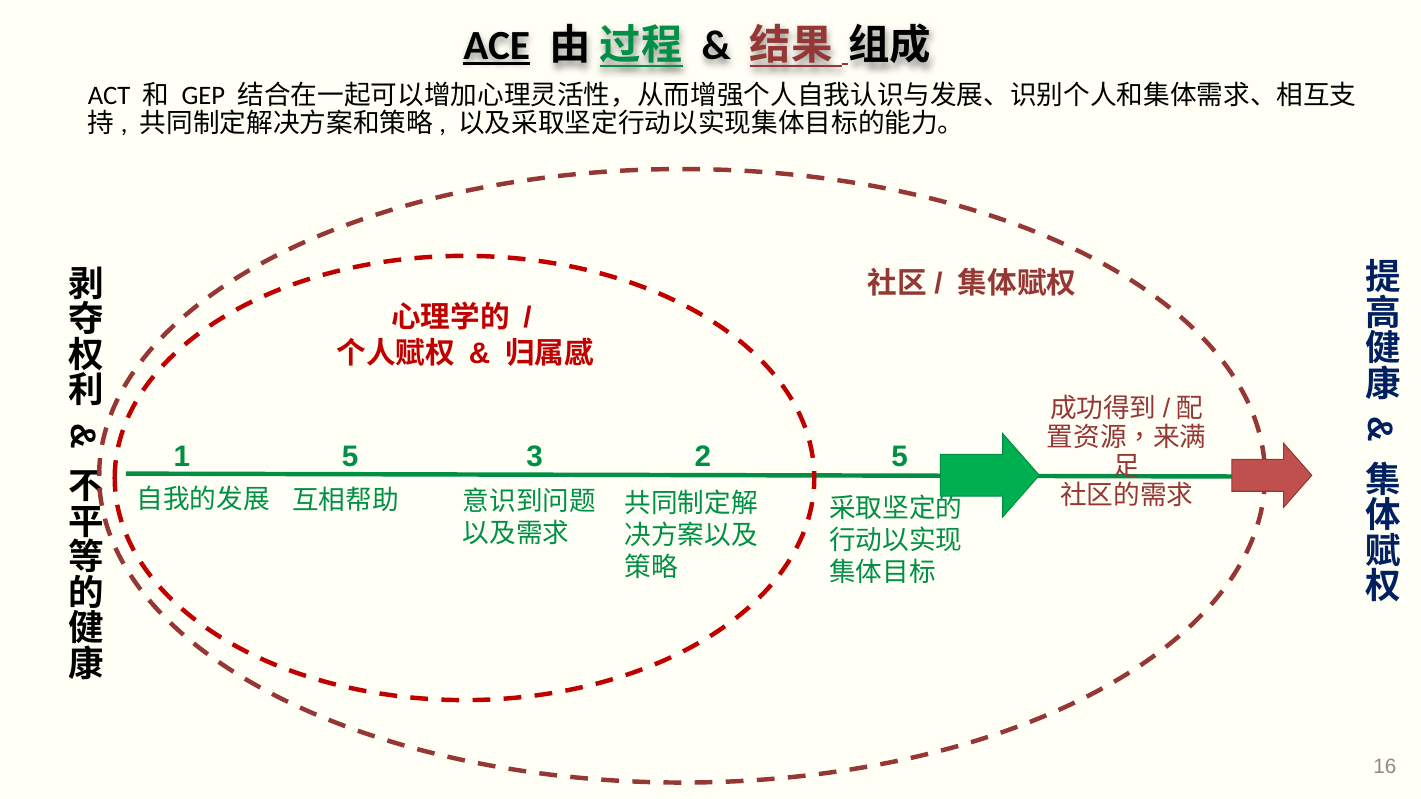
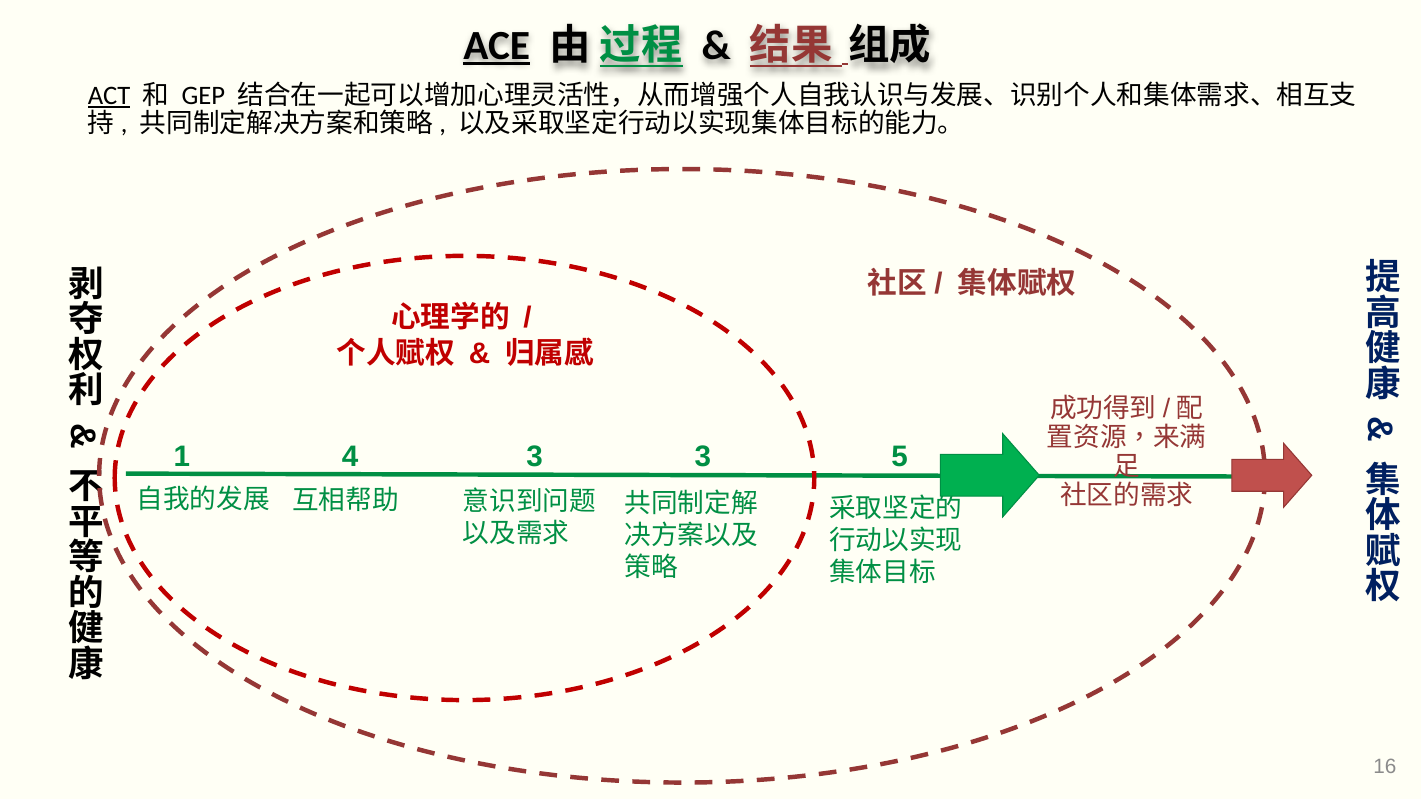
ACT underline: none -> present (109, 95)
1 5: 5 -> 4 (350, 457)
3 2: 2 -> 3 (703, 457)
